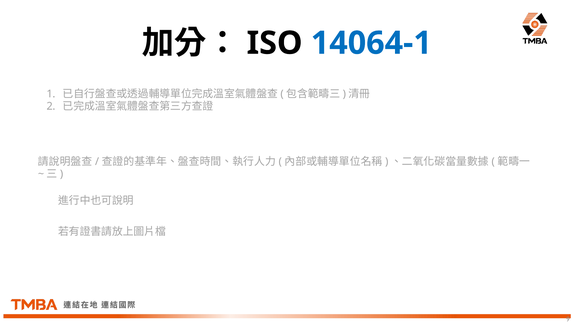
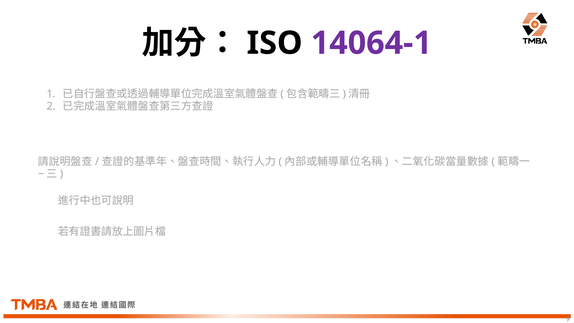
14064-1 colour: blue -> purple (371, 43)
